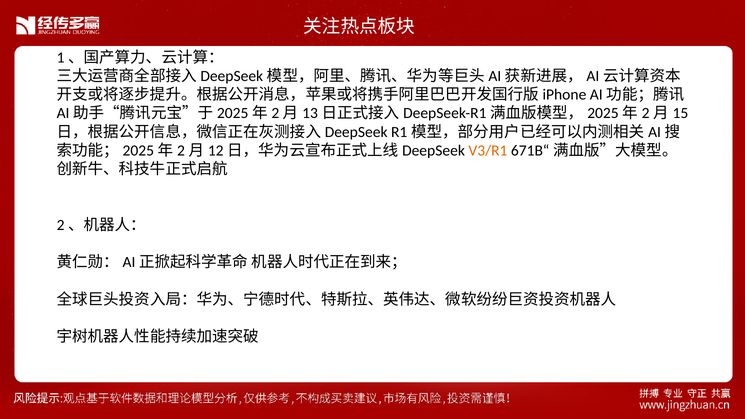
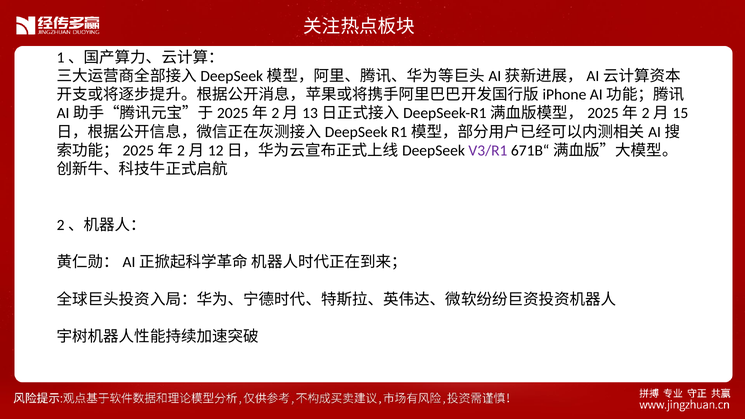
V3/R1 colour: orange -> purple (488, 151)
